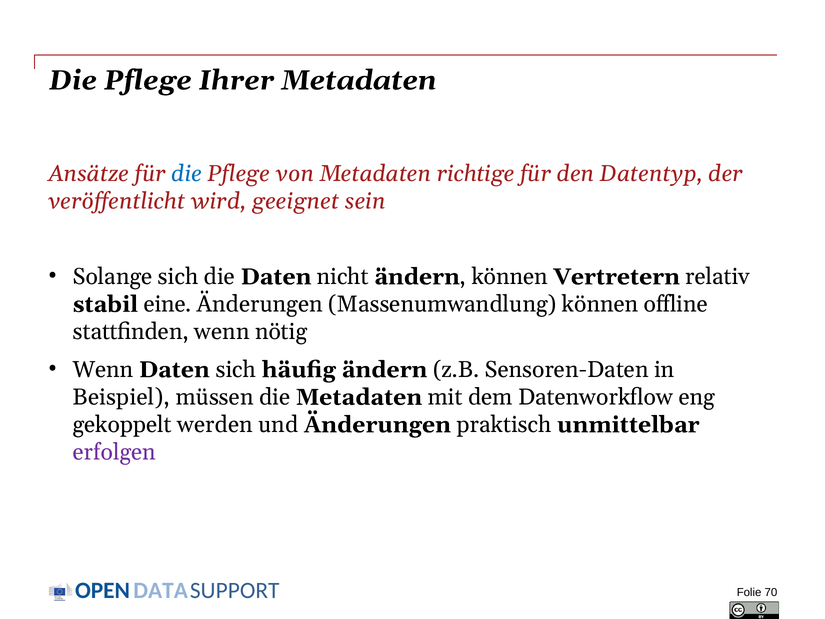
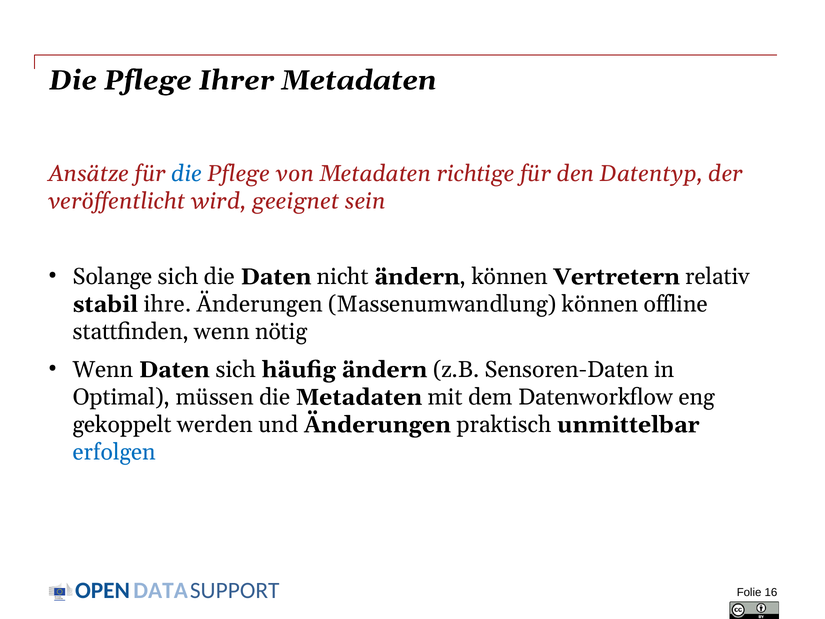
eine: eine -> ihre (168, 304)
Beispiel: Beispiel -> Optimal (121, 397)
erfolgen colour: purple -> blue (114, 452)
70: 70 -> 16 (771, 592)
